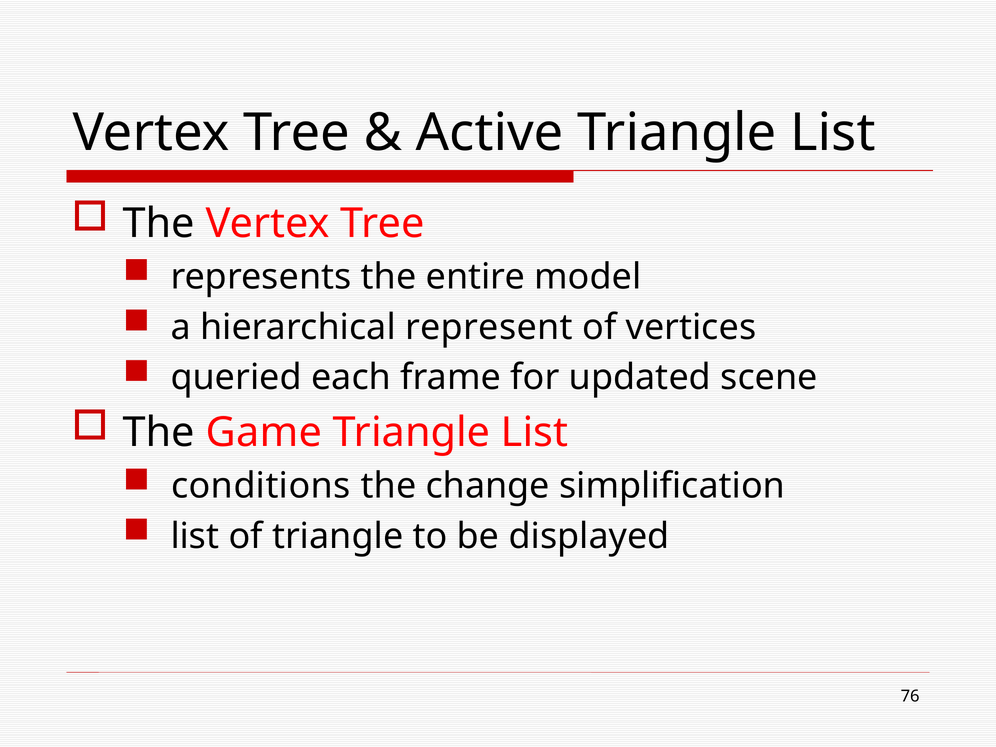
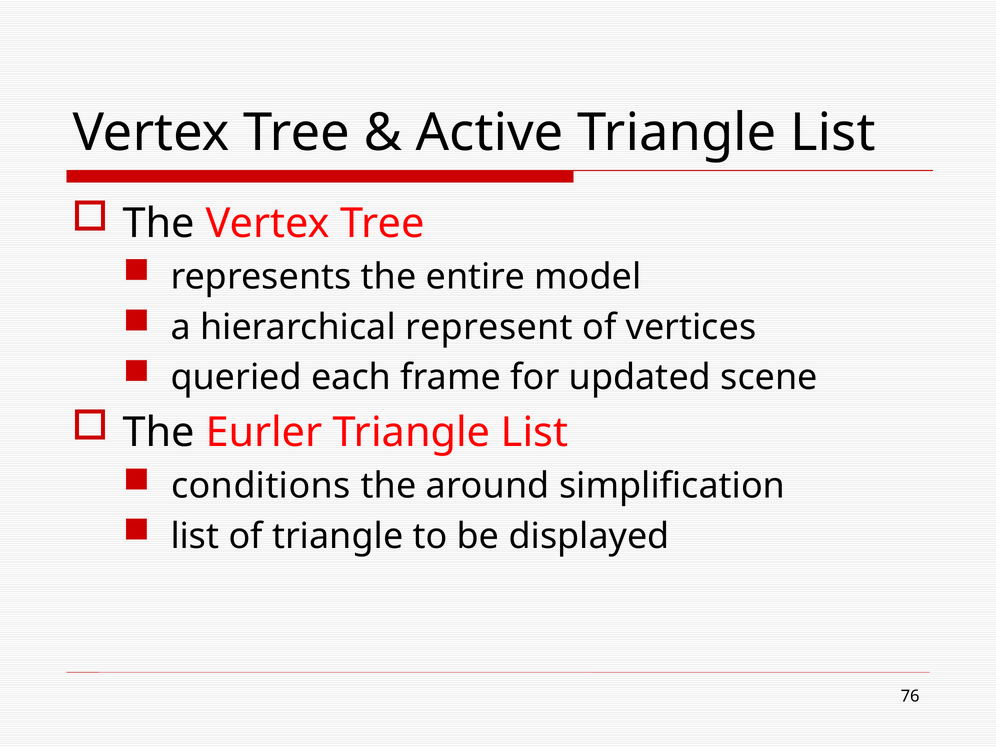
Game: Game -> Eurler (264, 433)
change: change -> around (488, 486)
